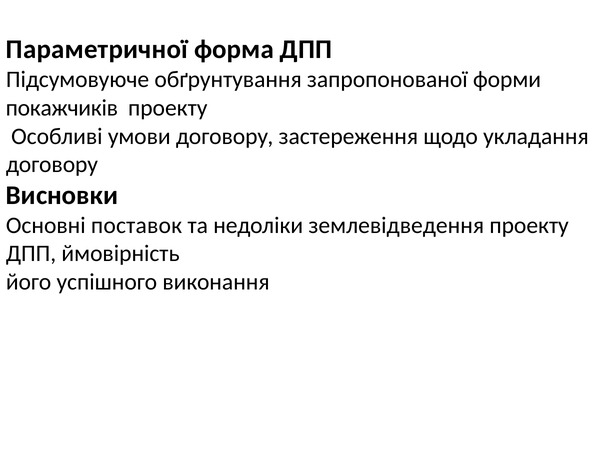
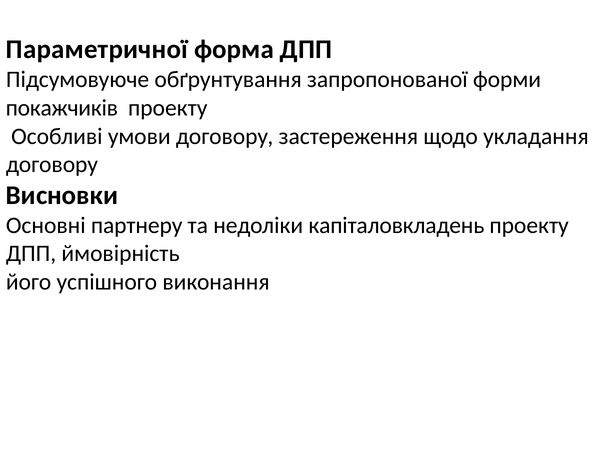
поставок: поставок -> партнеру (137, 225)
землевідведення: землевідведення -> капіталовкладень (396, 225)
